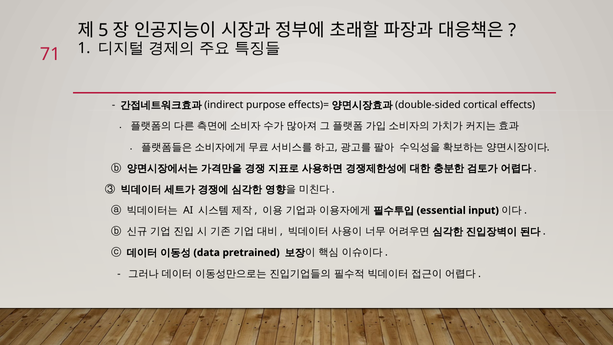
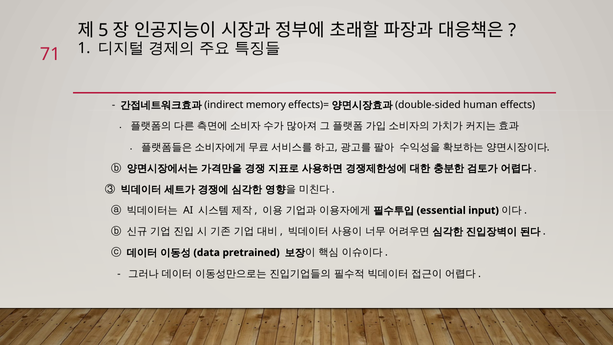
purpose: purpose -> memory (266, 105)
cortical: cortical -> human (480, 105)
